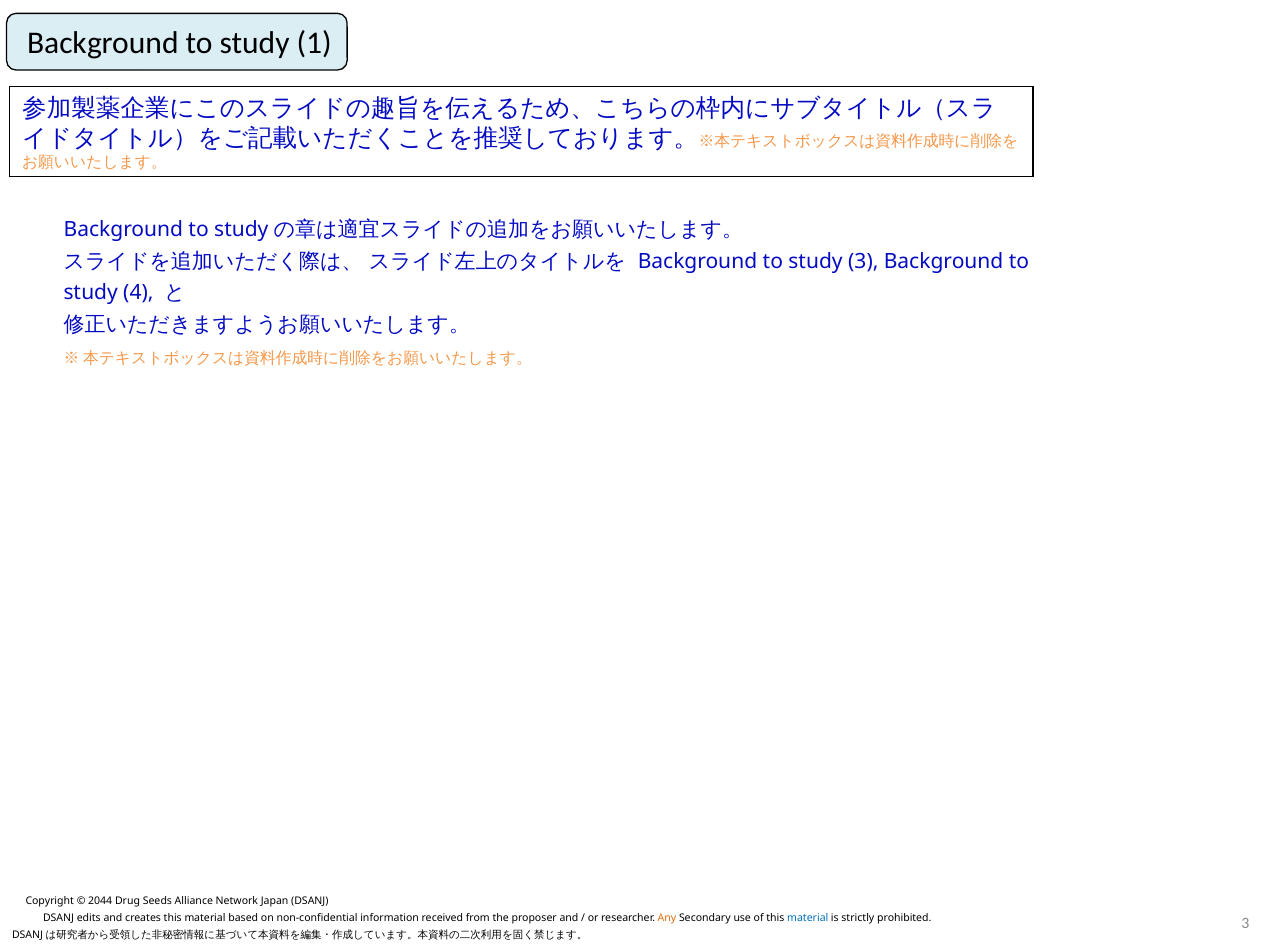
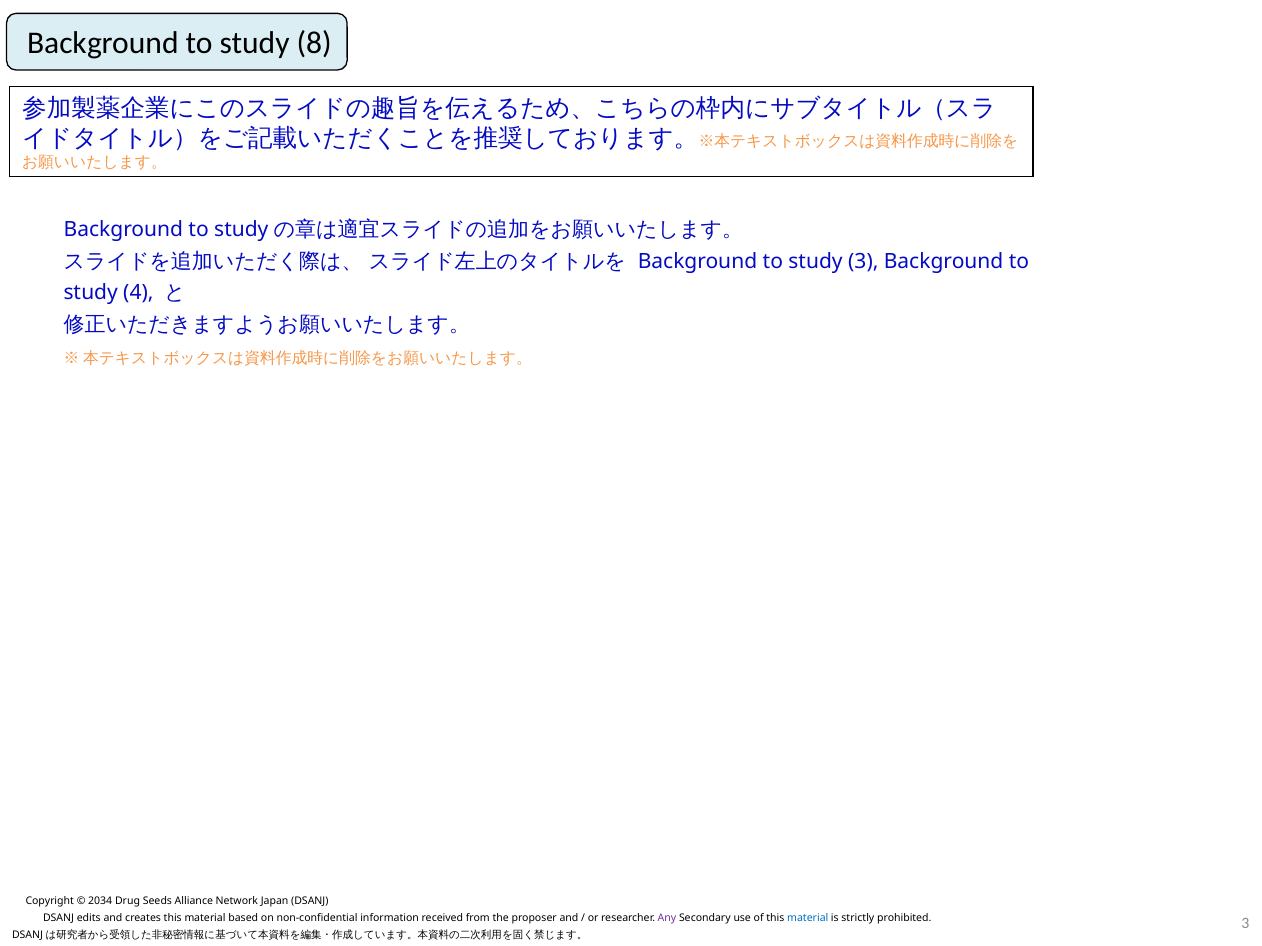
1: 1 -> 8 (314, 44)
2044: 2044 -> 2034 (100, 901)
Any colour: orange -> purple (667, 919)
